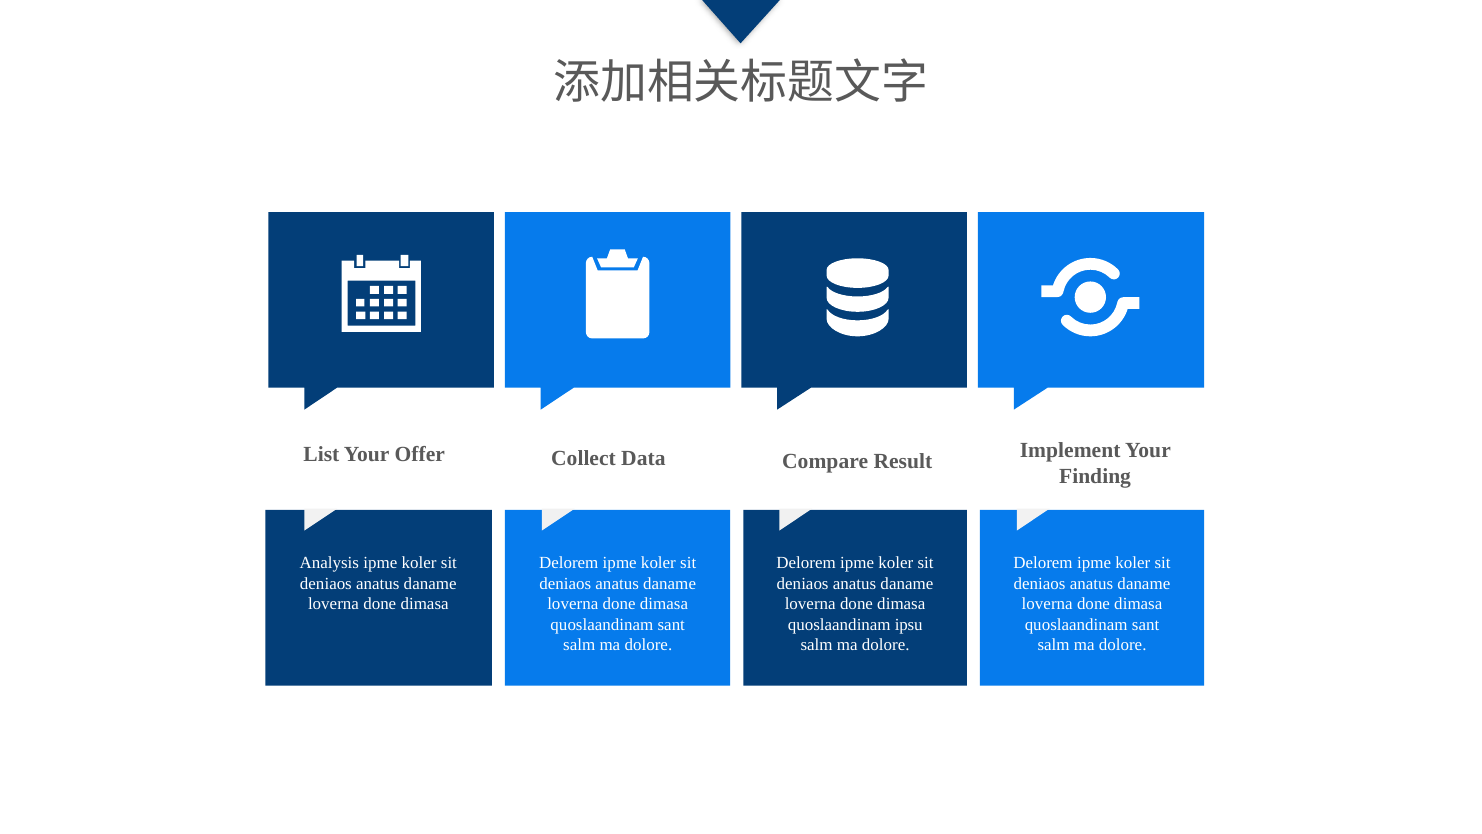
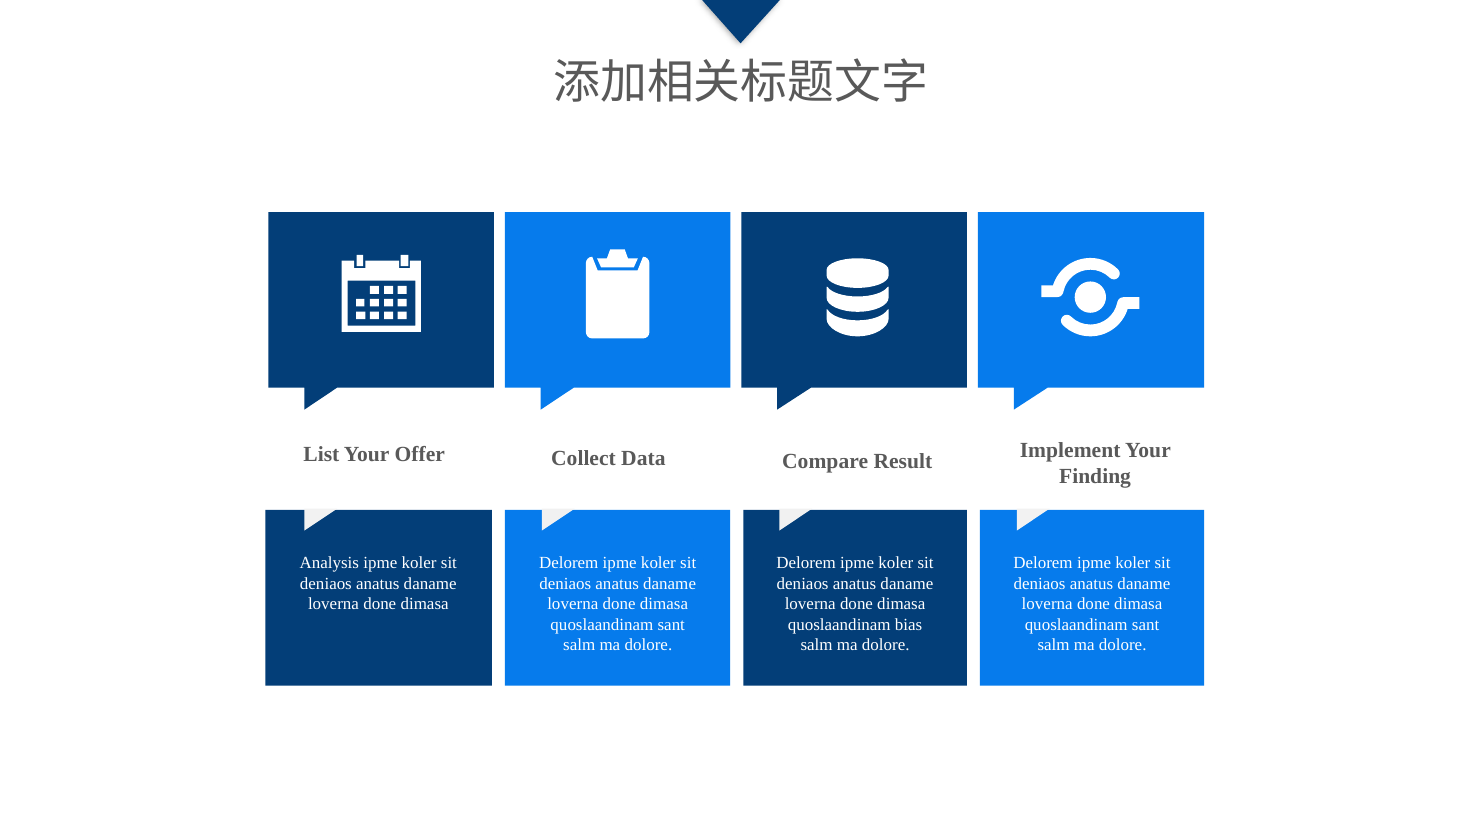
ipsu: ipsu -> bias (909, 624)
